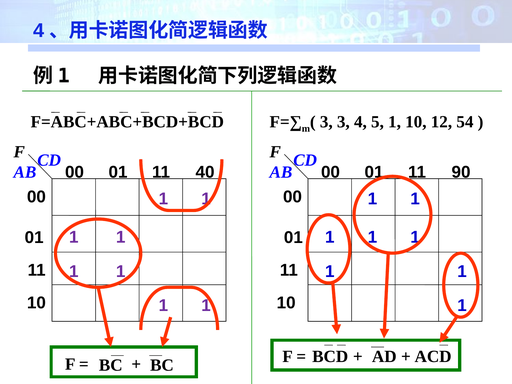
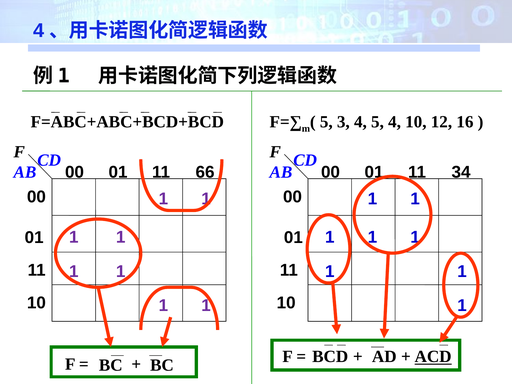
3: 3 -> 5 (326, 122)
5 1: 1 -> 4 (395, 122)
54: 54 -> 16 (465, 122)
40: 40 -> 66 (205, 172)
90: 90 -> 34 (461, 172)
ACD underline: none -> present (433, 357)
